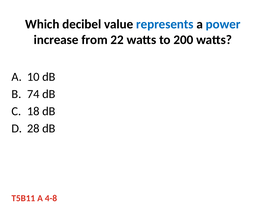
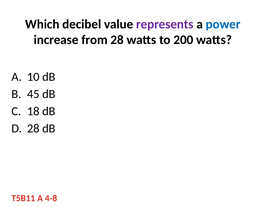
represents colour: blue -> purple (165, 24)
from 22: 22 -> 28 (117, 40)
74: 74 -> 45 (33, 94)
